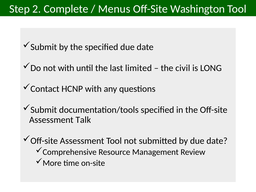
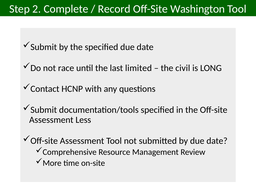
Menus: Menus -> Record (114, 9)
not with: with -> race (66, 68)
Talk: Talk -> Less (83, 120)
